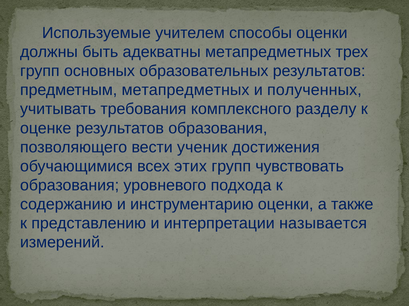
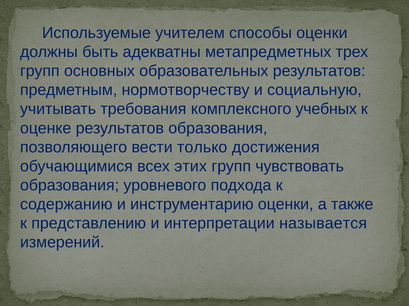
предметным метапредметных: метапредметных -> нормотворчеству (186, 90)
полученных: полученных -> социальную (314, 90)
разделу: разделу -> учебных (326, 109)
ученик: ученик -> только (202, 148)
